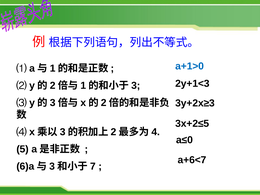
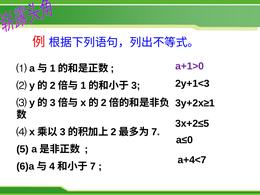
a+1>0 colour: blue -> purple (190, 66)
3y+2x≥3: 3y+2x≥3 -> 3y+2x≥1 (195, 103)
4: 4 -> 7 (156, 132)
a+6<7: a+6<7 -> a+4<7 (192, 160)
3: 3 -> 4 (52, 166)
